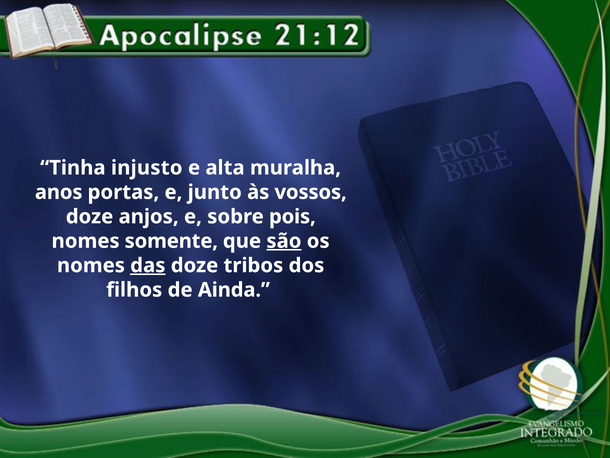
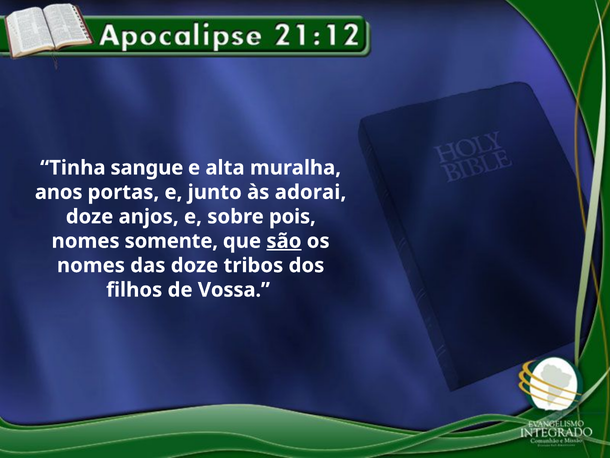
injusto: injusto -> sangue (147, 168)
vossos: vossos -> adorai (311, 192)
das underline: present -> none (148, 265)
Ainda: Ainda -> Vossa (234, 290)
